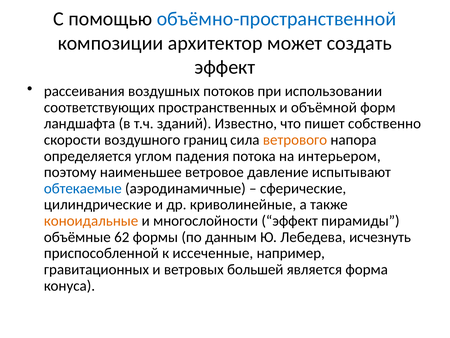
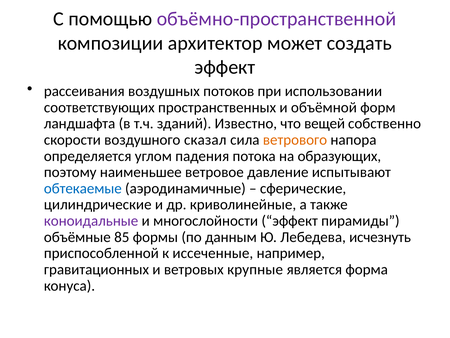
объёмно-пространственной colour: blue -> purple (277, 19)
пишет: пишет -> вещей (325, 123)
границ: границ -> сказал (205, 140)
интерьером: интерьером -> образующих (339, 156)
коноидальные colour: orange -> purple (91, 221)
62: 62 -> 85 (122, 237)
большей: большей -> крупные (255, 269)
